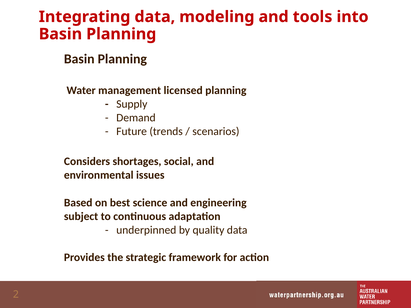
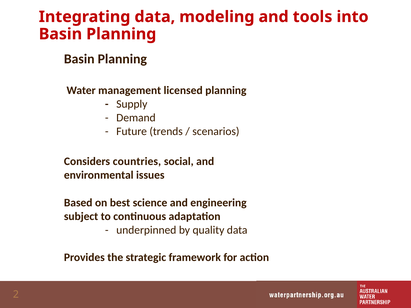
shortages: shortages -> countries (137, 162)
